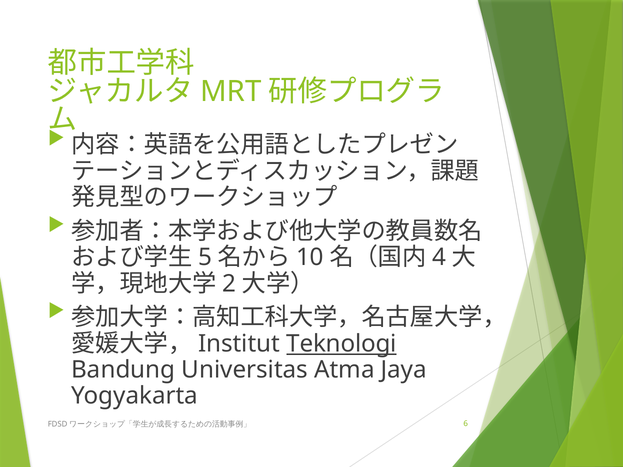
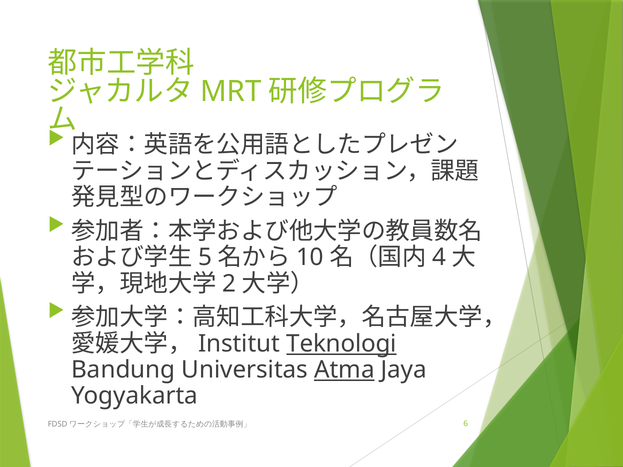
Atma underline: none -> present (344, 370)
